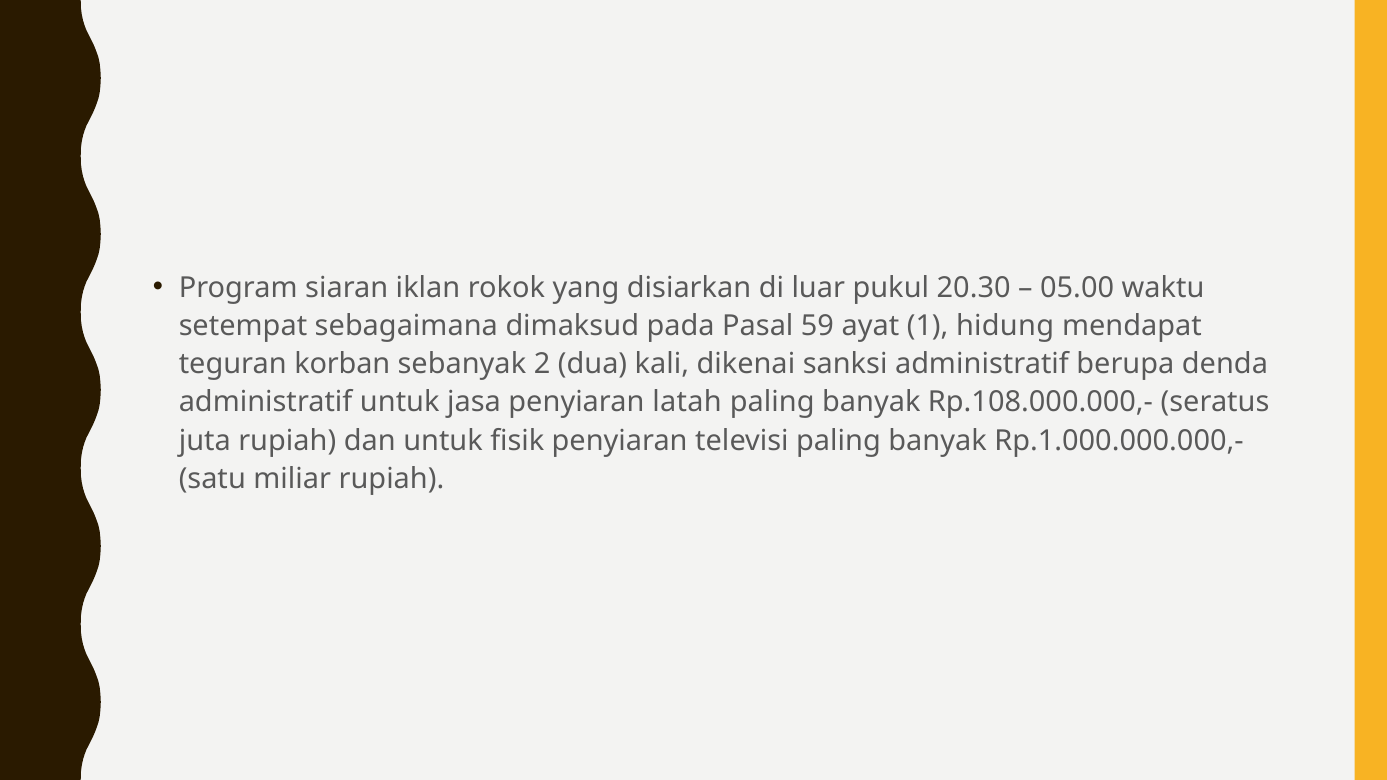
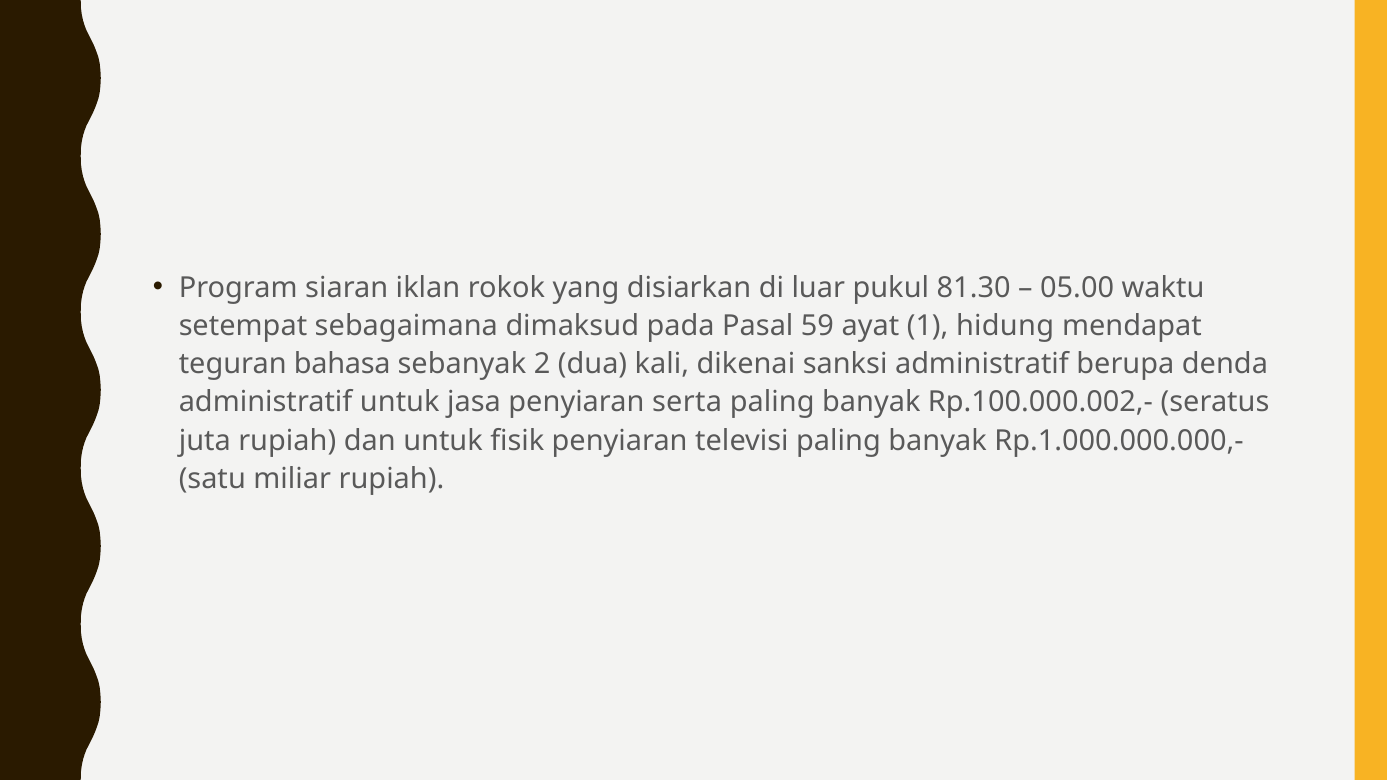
20.30: 20.30 -> 81.30 (974, 288)
korban: korban -> bahasa (342, 364)
latah: latah -> serta (687, 402)
Rp.108.000.000,-: Rp.108.000.000,- -> Rp.100.000.002,- (1040, 402)
